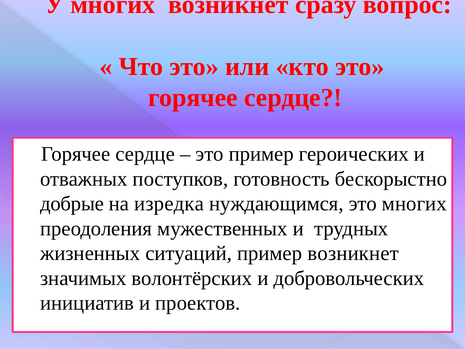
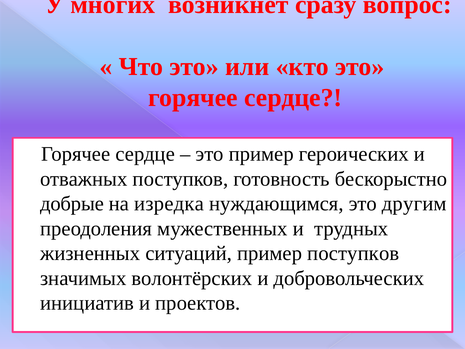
это многих: многих -> другим (414, 204)
пример возникнет: возникнет -> поступков (353, 253)
